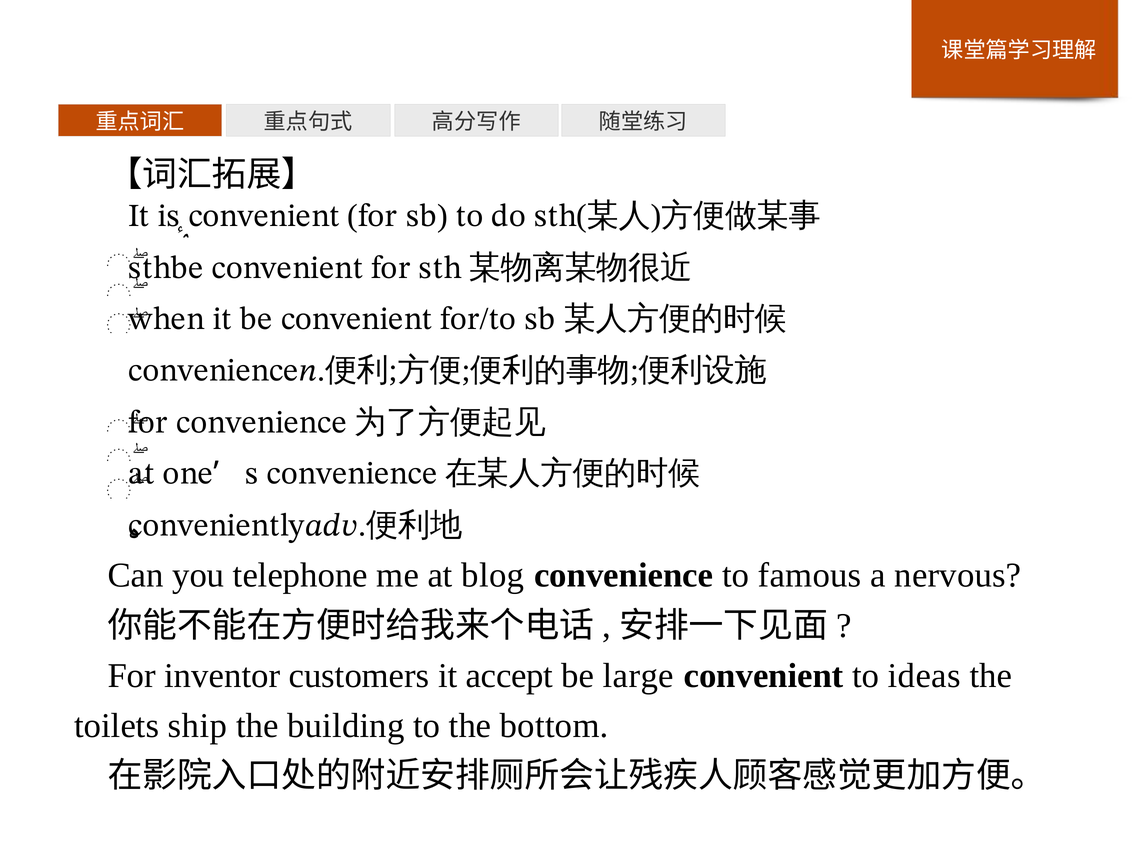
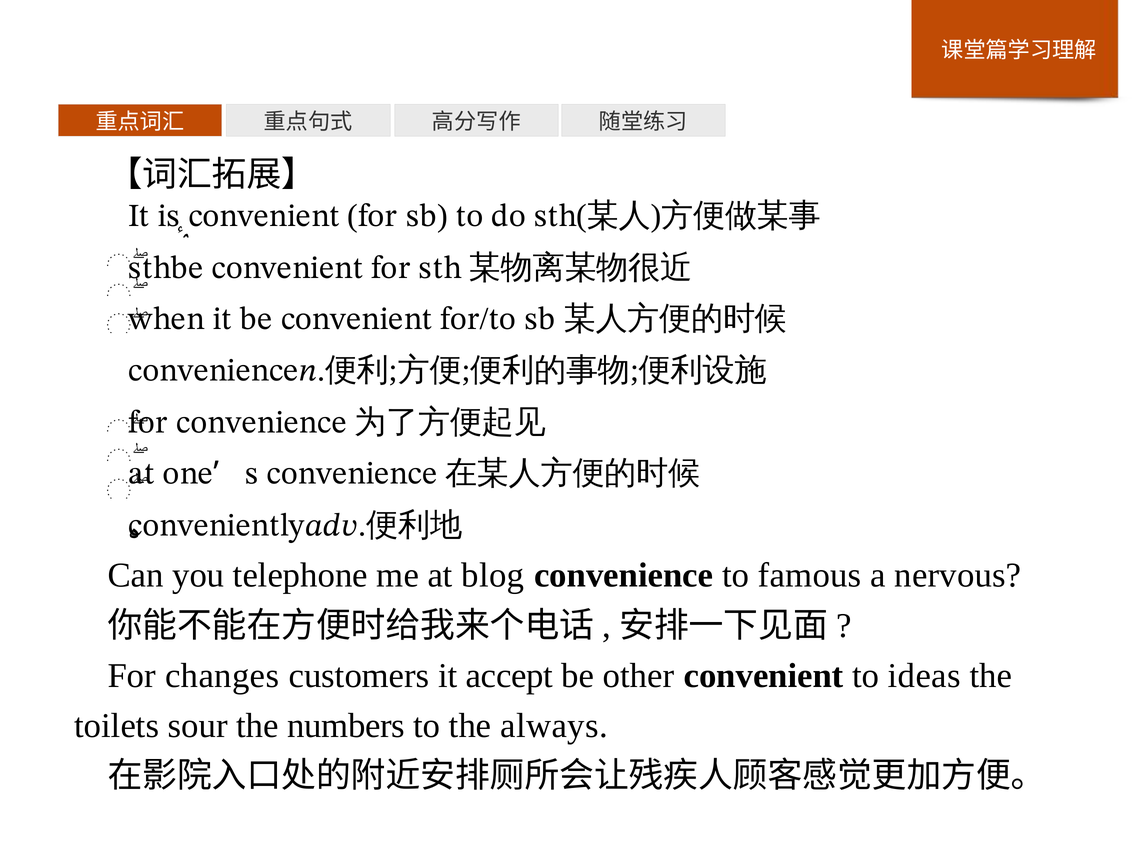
inventor: inventor -> changes (222, 676)
large: large -> other (638, 676)
ship: ship -> sour (198, 726)
building: building -> numbers (346, 726)
bottom: bottom -> always (554, 726)
